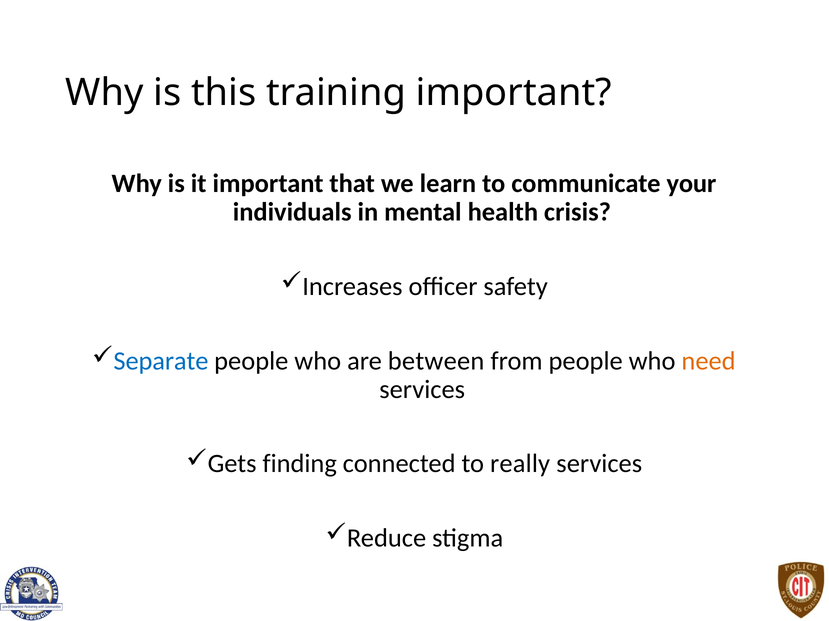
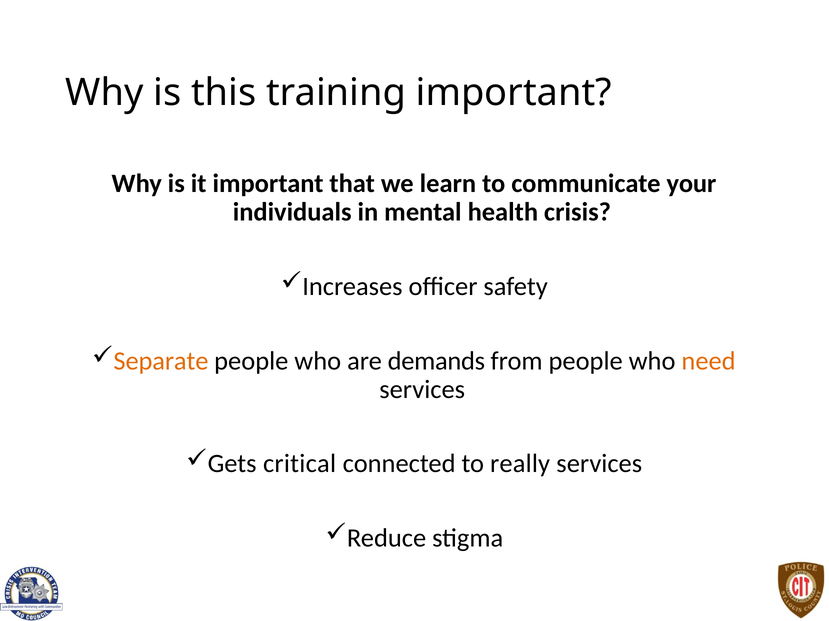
Separate colour: blue -> orange (161, 361)
between: between -> demands (436, 361)
finding: finding -> critical (300, 464)
